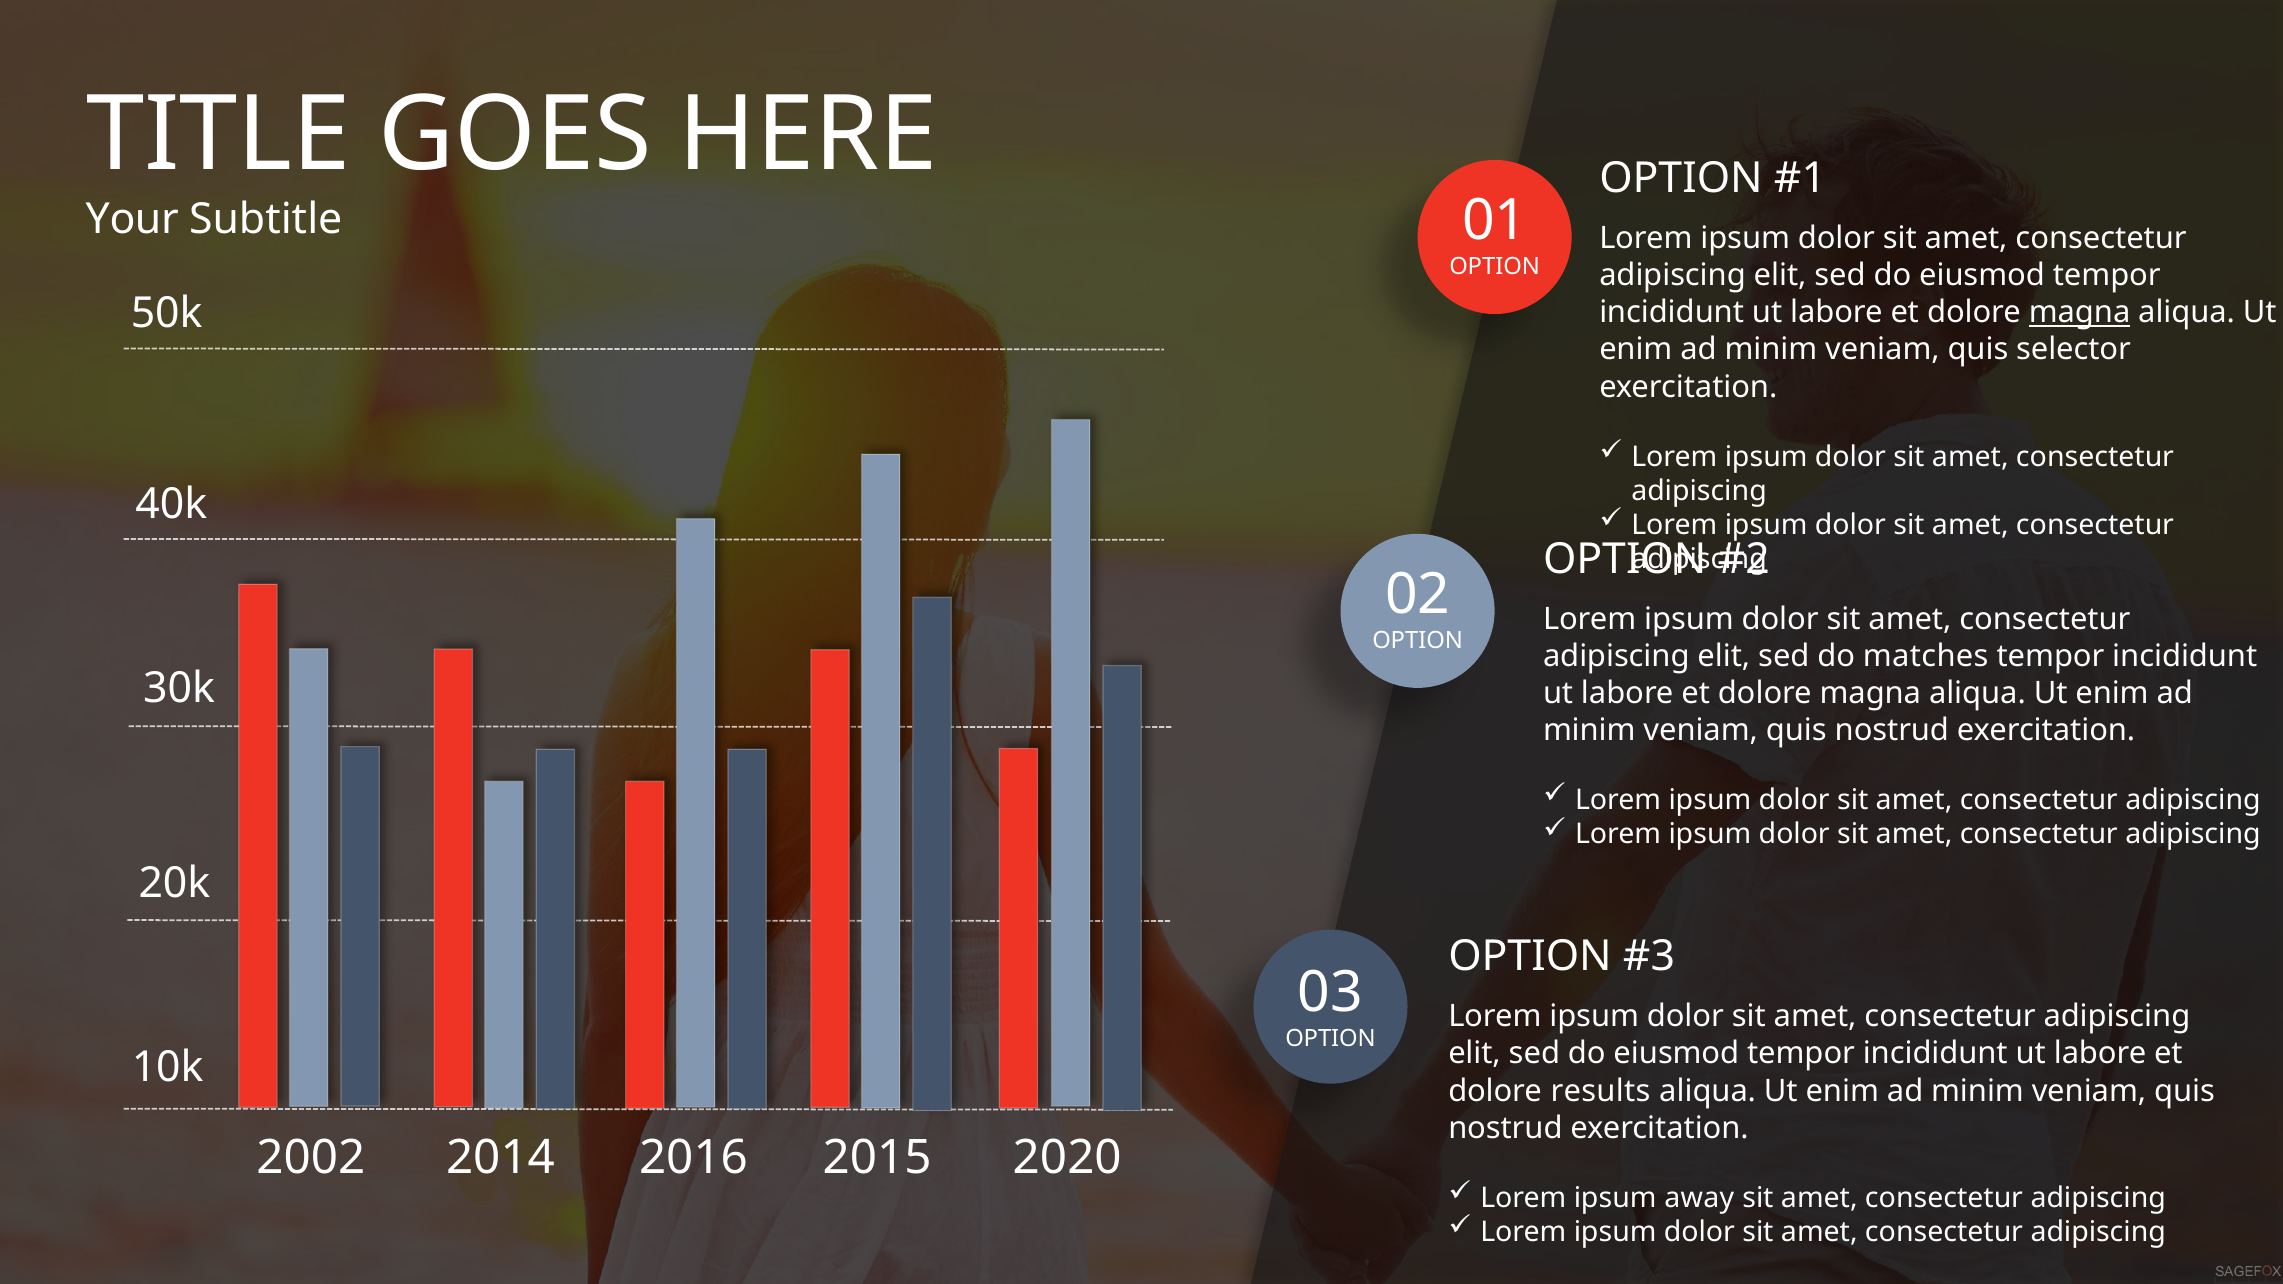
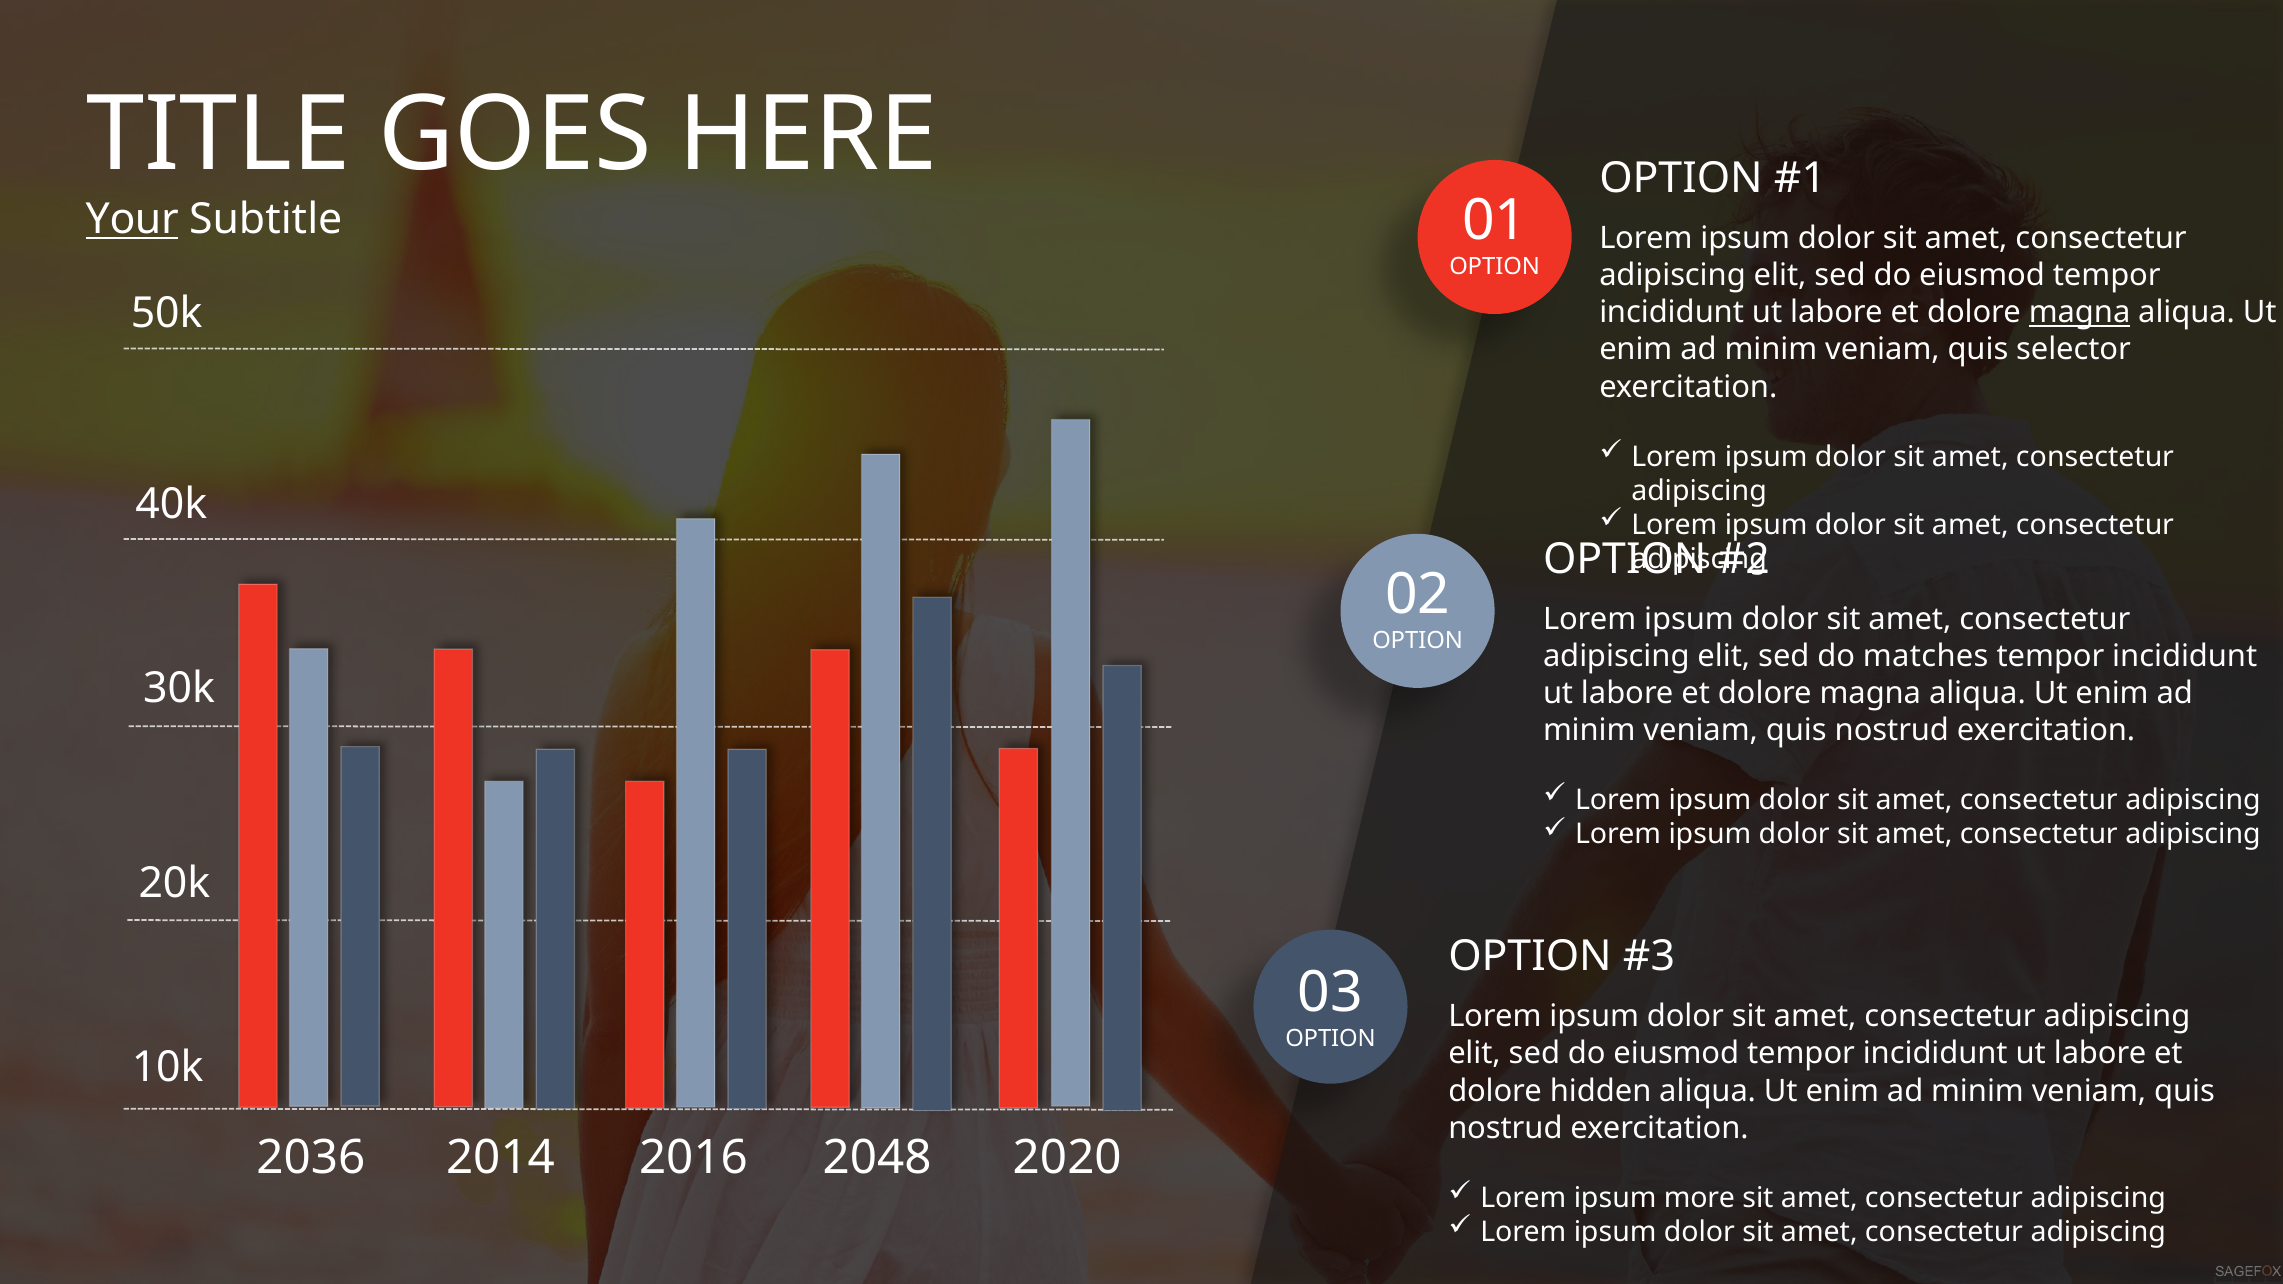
Your underline: none -> present (132, 220)
results: results -> hidden (1601, 1091)
2002: 2002 -> 2036 (311, 1158)
2015: 2015 -> 2048 (877, 1158)
away: away -> more (1699, 1198)
